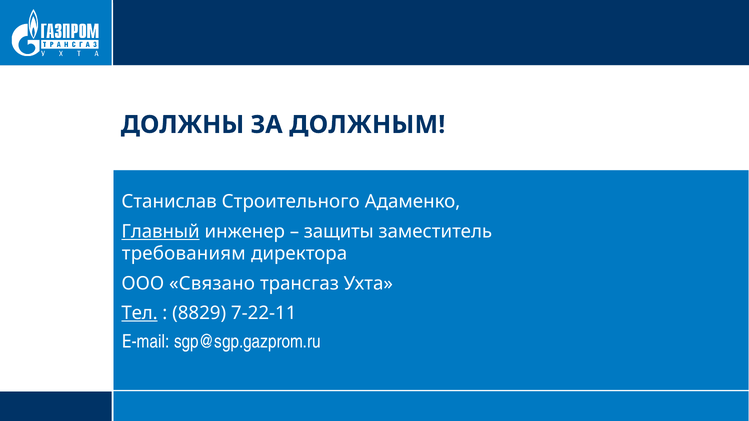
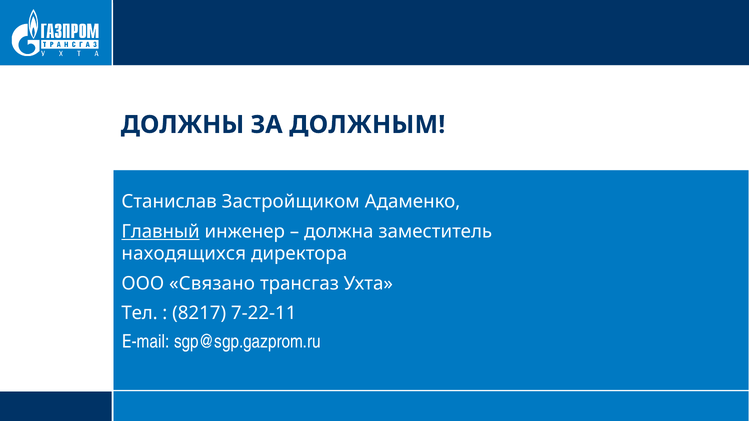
Строительного: Строительного -> Застройщиком (291, 202)
защиты: защиты -> должна (339, 232)
требованиям: требованиям -> находящихся (184, 254)
Тел underline: present -> none (140, 313)
8829: 8829 -> 8217 (199, 313)
